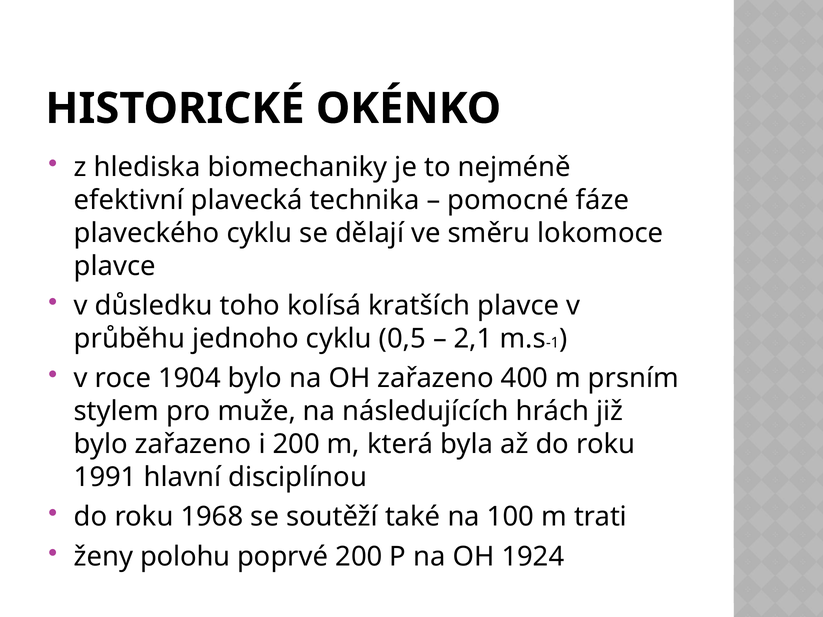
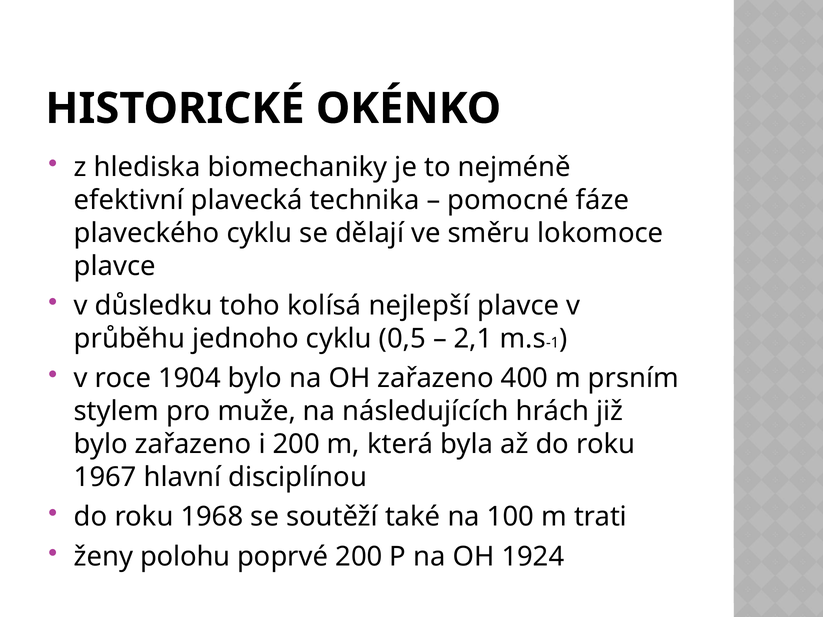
kratších: kratších -> nejlepší (419, 306)
1991: 1991 -> 1967 (105, 477)
